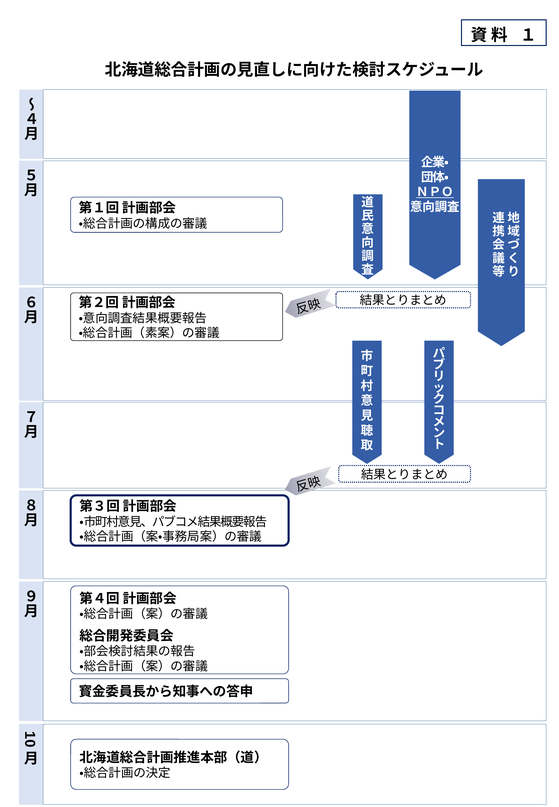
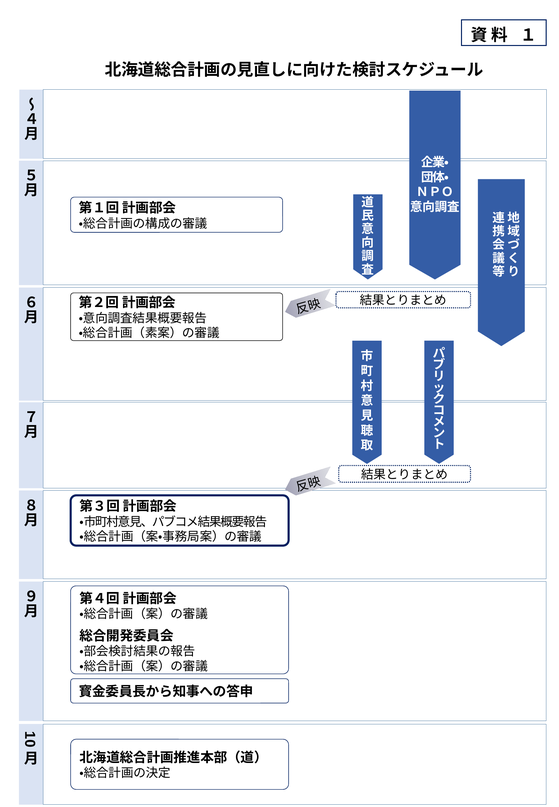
ＮＰＯ underline: present -> none (435, 192)
